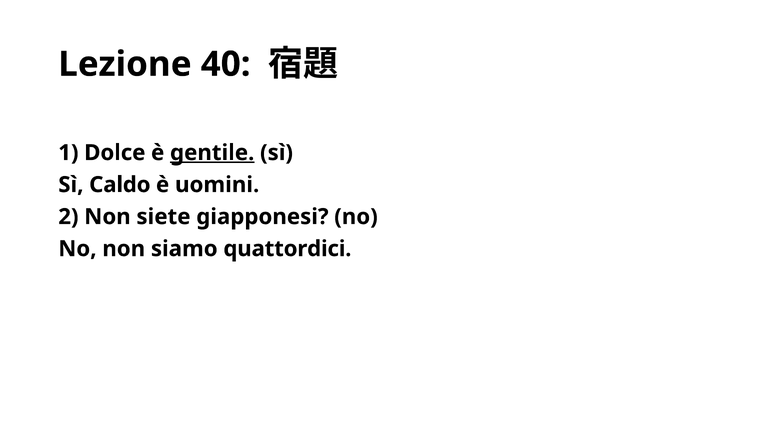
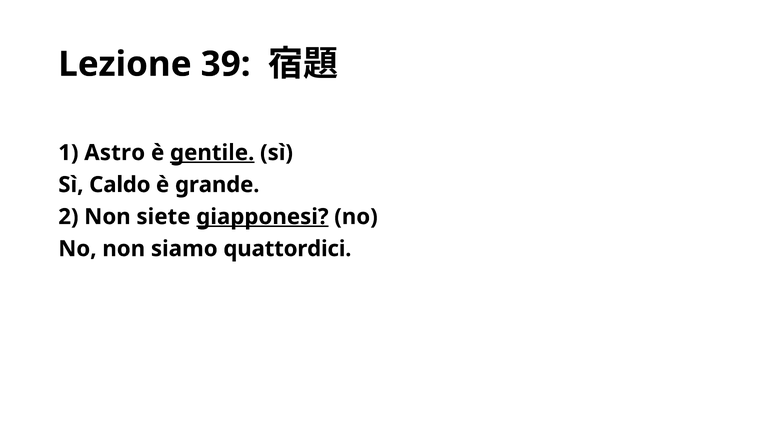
40: 40 -> 39 (226, 64)
Dolce: Dolce -> Astro (115, 153)
uomini: uomini -> grande (217, 185)
giapponesi underline: none -> present (262, 217)
